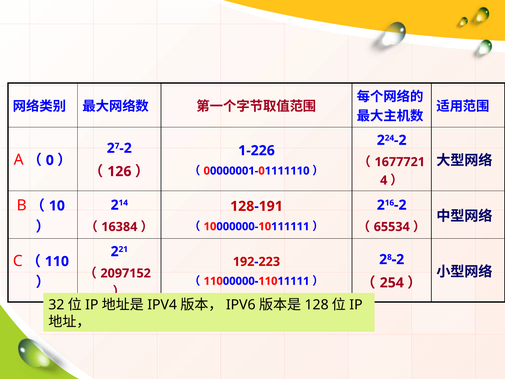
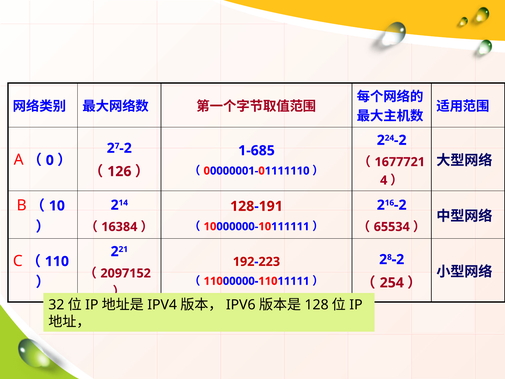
1-226: 1-226 -> 1-685 (256, 150)
